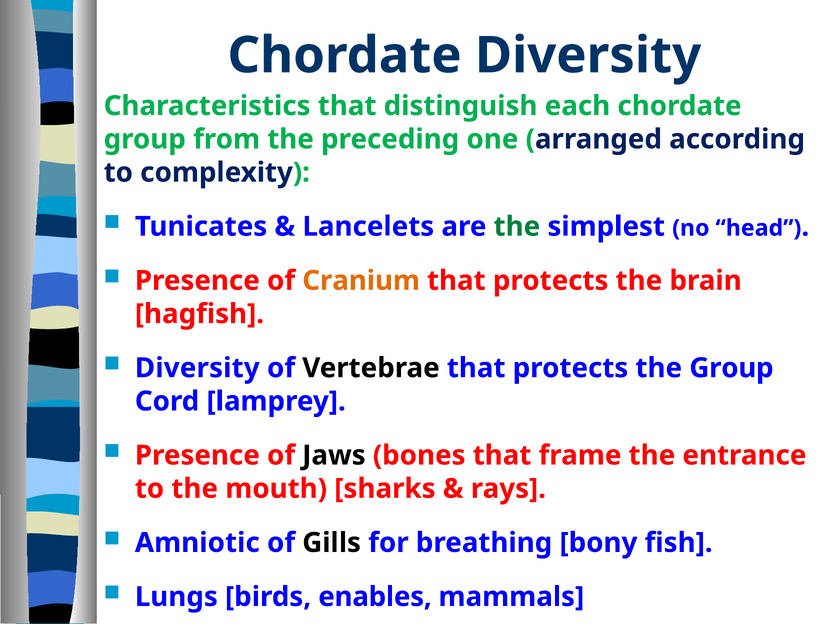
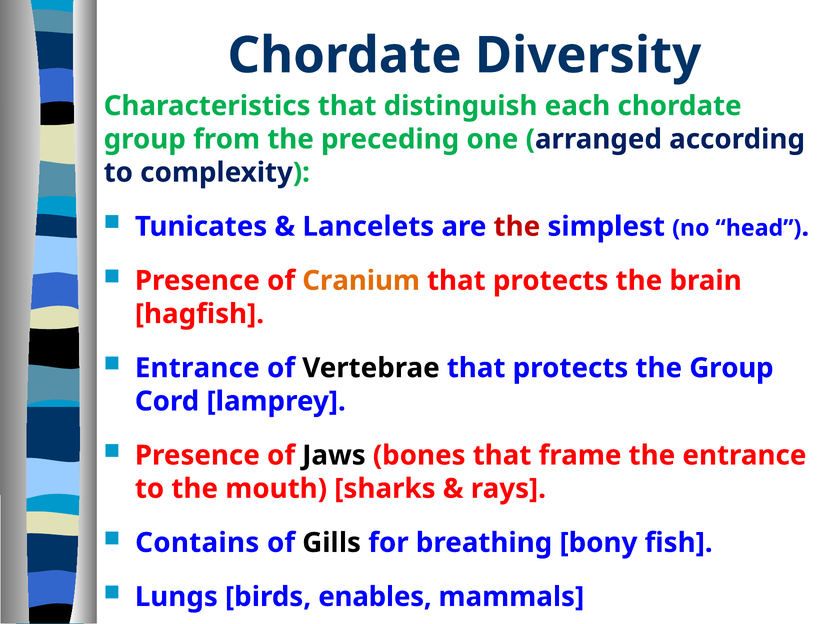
the colour: green -> red (517, 227)
Diversity: Diversity -> Entrance (197, 368)
Amniotic: Amniotic -> Contains (197, 543)
